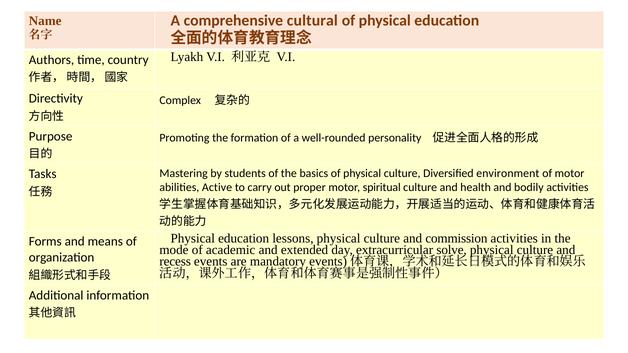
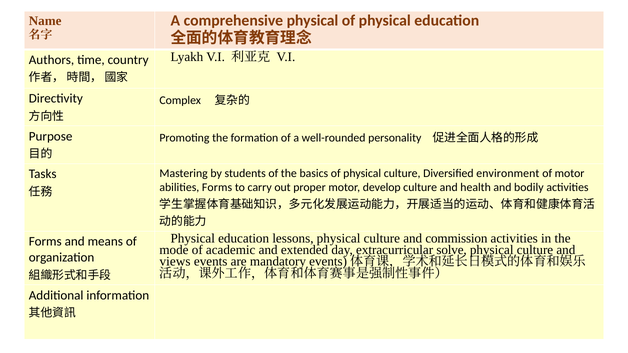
comprehensive cultural: cultural -> physical (312, 21)
abilities Active: Active -> Forms (217, 188)
spiritual: spiritual -> develop (382, 188)
recess: recess -> views (175, 262)
